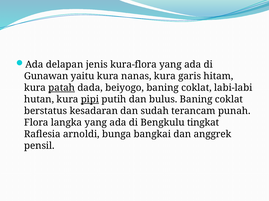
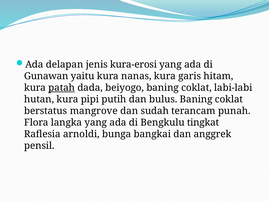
kura-flora: kura-flora -> kura-erosi (133, 65)
pipi underline: present -> none (90, 100)
kesadaran: kesadaran -> mangrove (94, 111)
